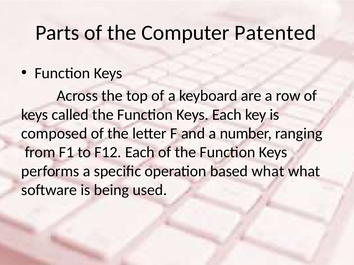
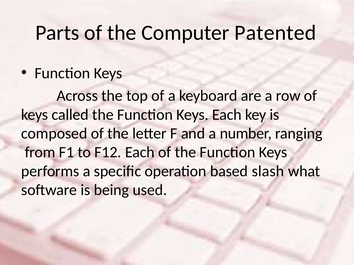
based what: what -> slash (268, 171)
